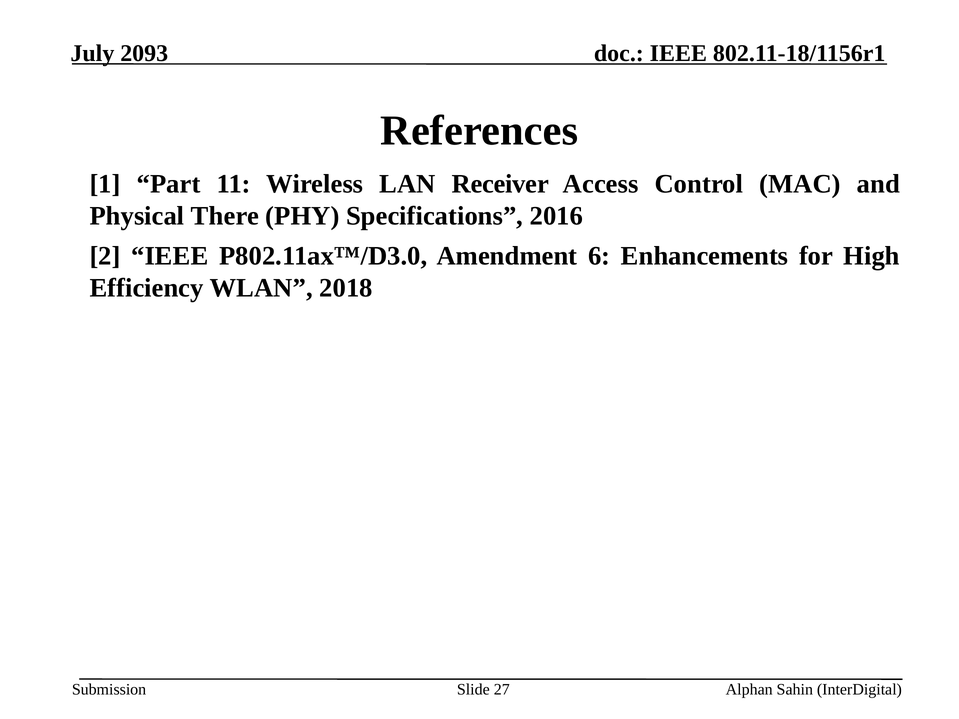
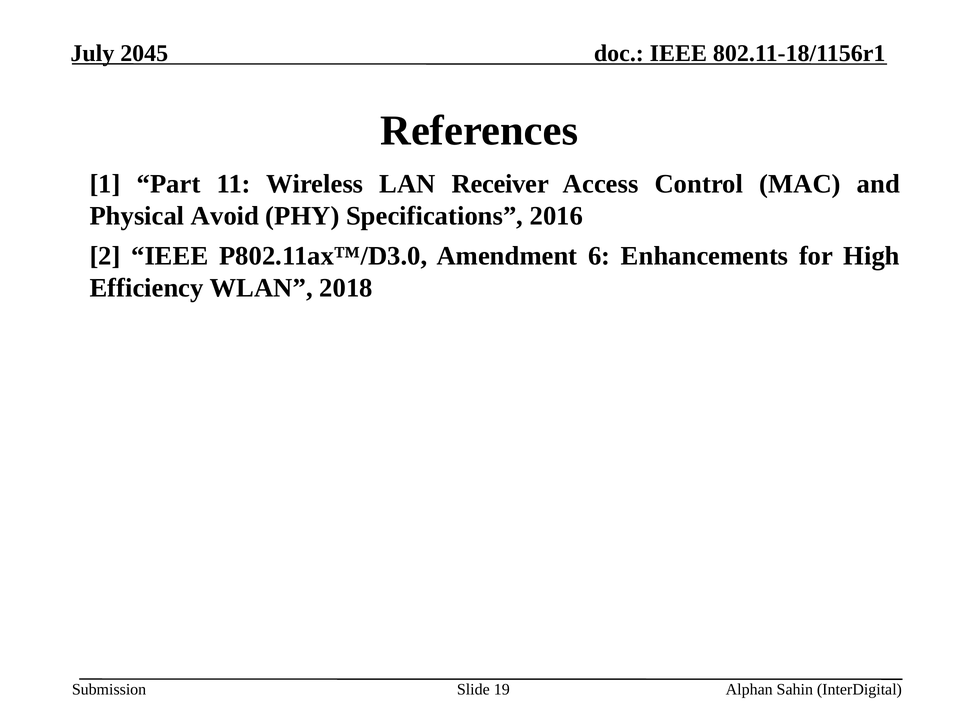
2093: 2093 -> 2045 (144, 53)
There: There -> Avoid (225, 216)
27: 27 -> 19 (502, 690)
